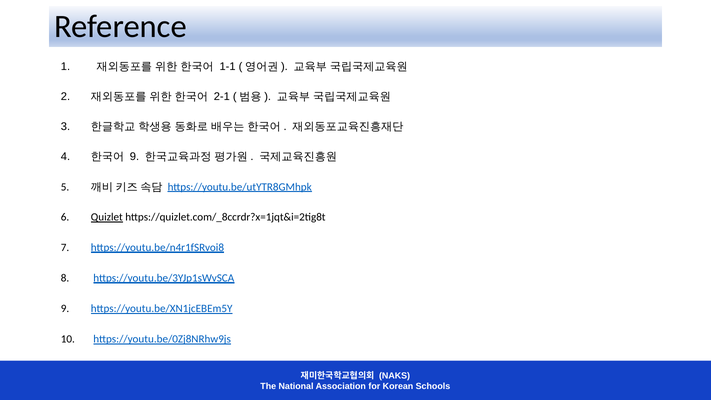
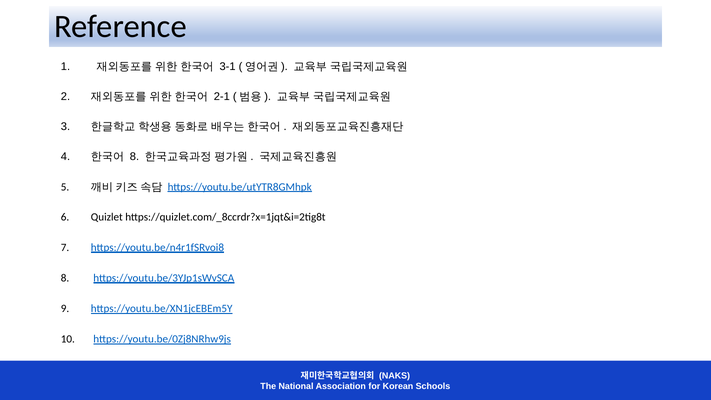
1-1: 1-1 -> 3-1 (228, 66)
9: 9 -> 8 (134, 157)
Quizlet underline: present -> none (107, 217)
